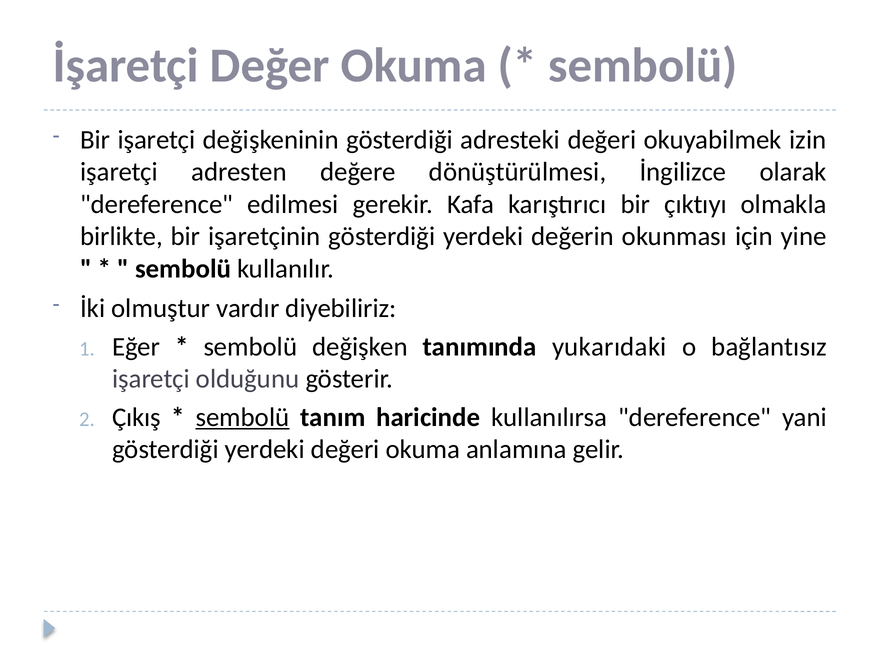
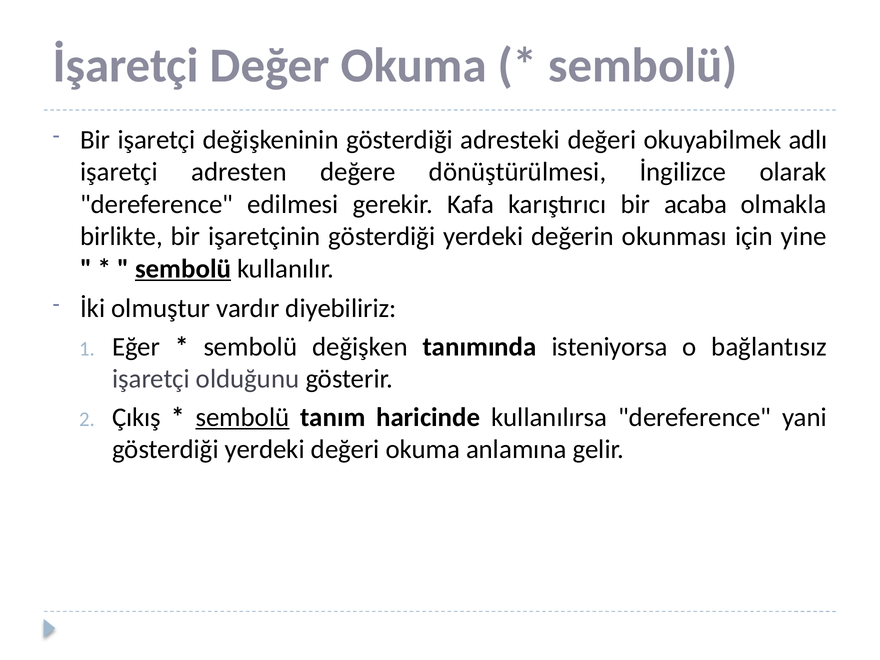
izin: izin -> adlı (808, 140)
çıktıyı: çıktıyı -> acaba (696, 204)
sembolü underline: none -> present (183, 269)
yukarıdaki: yukarıdaki -> isteniyorsa (610, 347)
